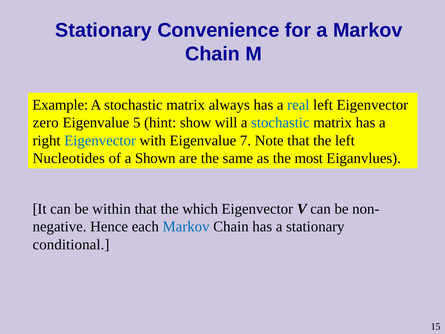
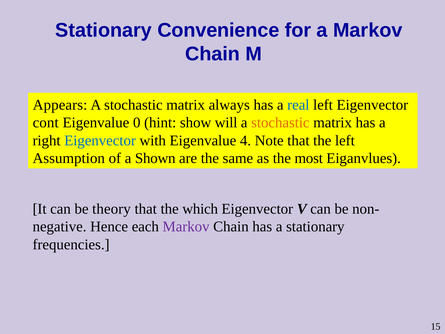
Example: Example -> Appears (60, 105)
zero: zero -> cont (46, 123)
5: 5 -> 0 (137, 123)
stochastic colour: blue -> orange (280, 123)
7: 7 -> 4 (246, 140)
Nucleotides: Nucleotides -> Assumption (69, 158)
within: within -> theory (112, 209)
Markov colour: blue -> purple (186, 226)
conditional: conditional -> frequencies (71, 244)
